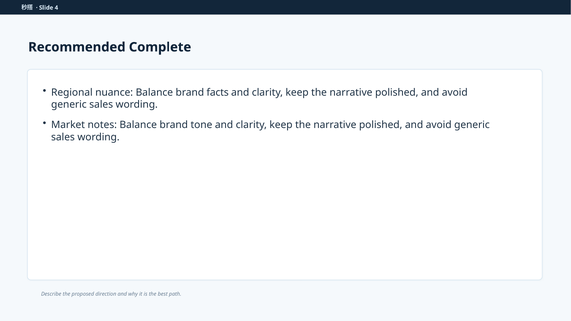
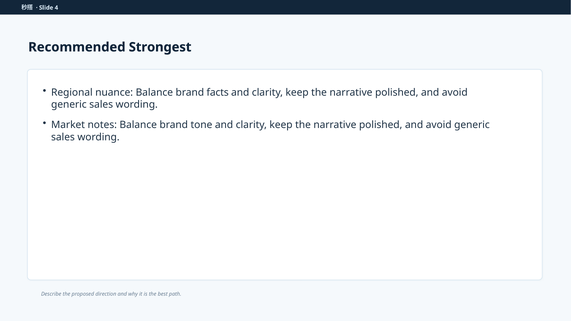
Complete: Complete -> Strongest (160, 47)
